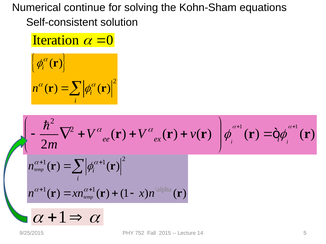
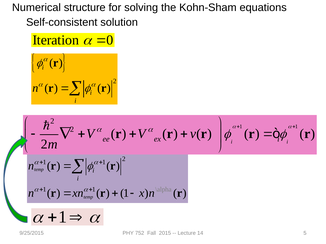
continue: continue -> structure (85, 7)
